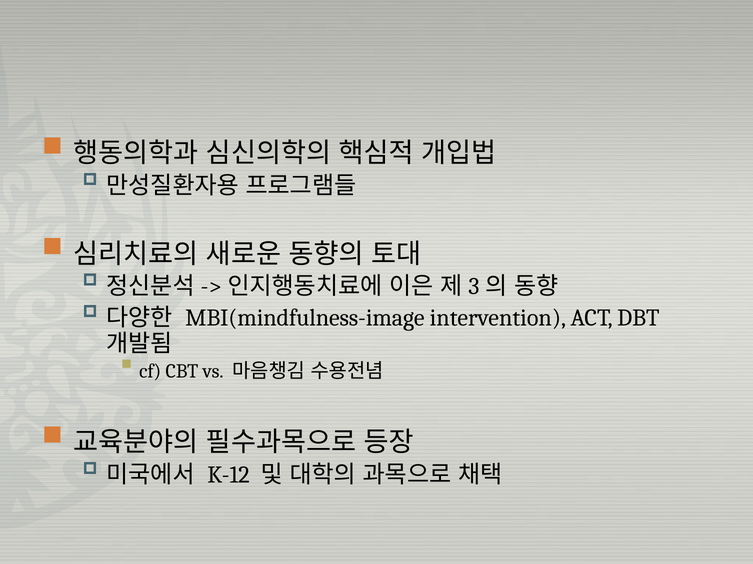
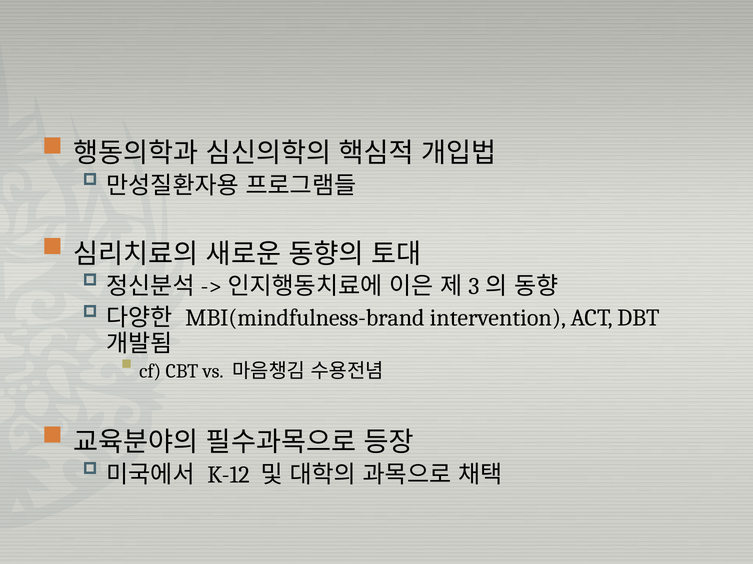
MBI(mindfulness-image: MBI(mindfulness-image -> MBI(mindfulness-brand (305, 318)
